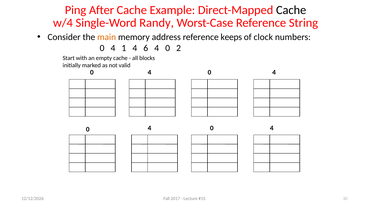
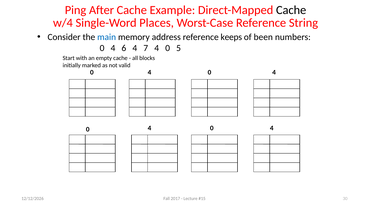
Randy: Randy -> Places (157, 23)
main colour: orange -> blue (107, 37)
clock: clock -> been (263, 37)
1: 1 -> 6 (124, 48)
6: 6 -> 7 (146, 48)
2: 2 -> 5 (179, 48)
